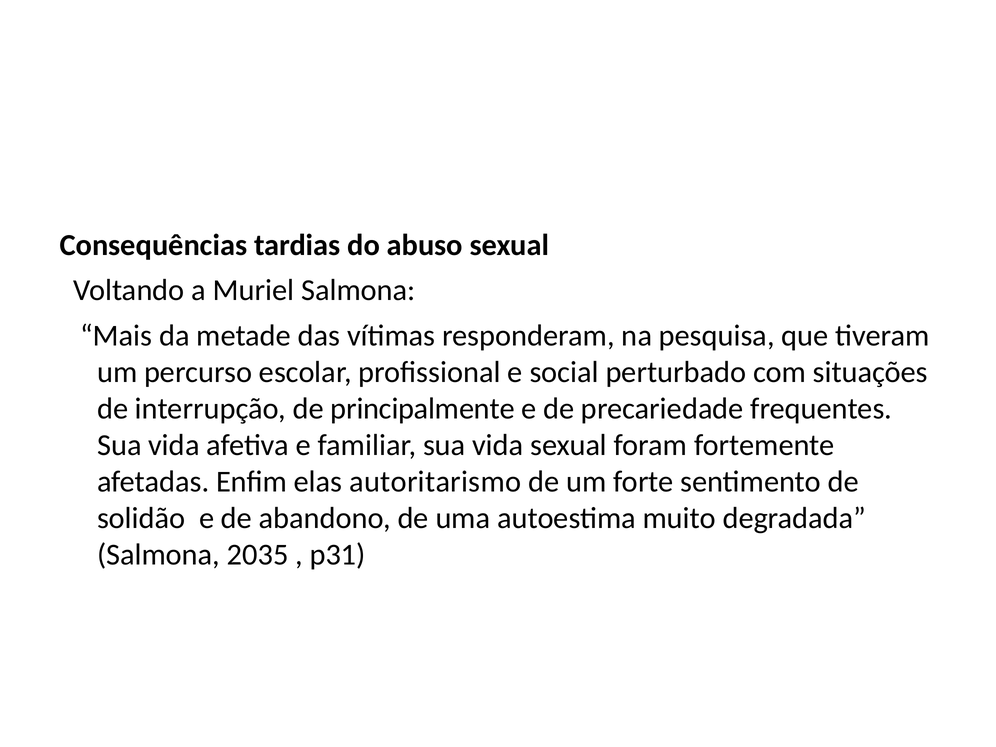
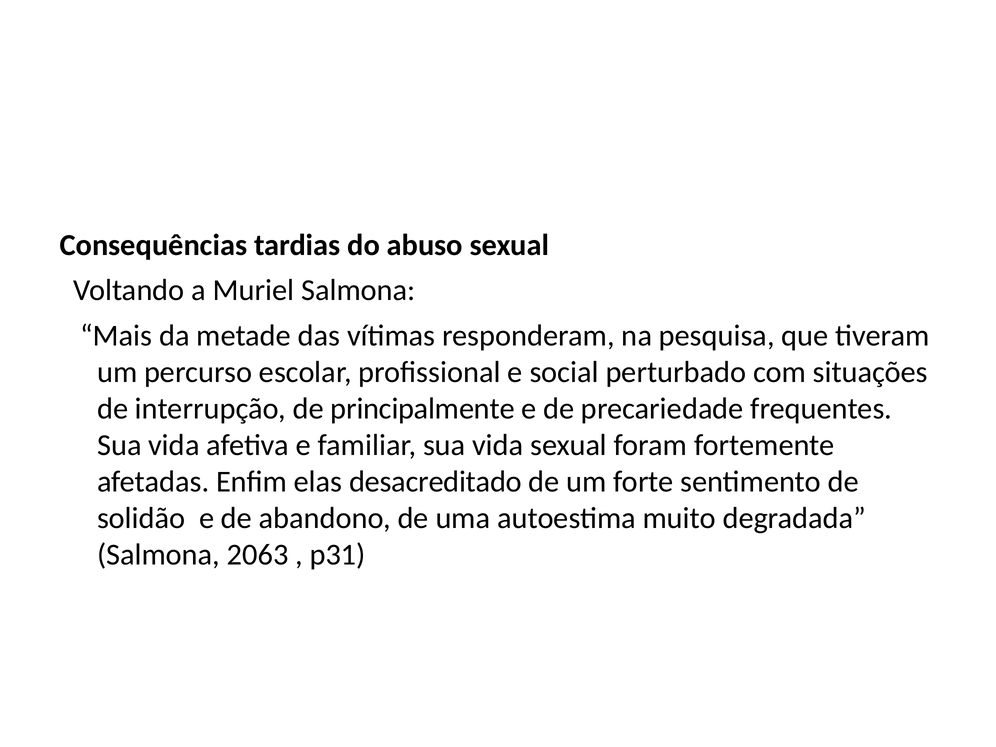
autoritarismo: autoritarismo -> desacreditado (436, 482)
2035: 2035 -> 2063 (258, 555)
